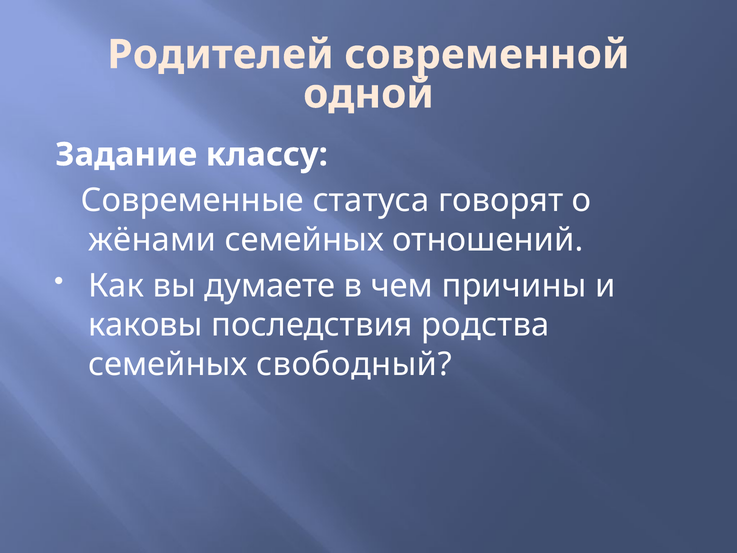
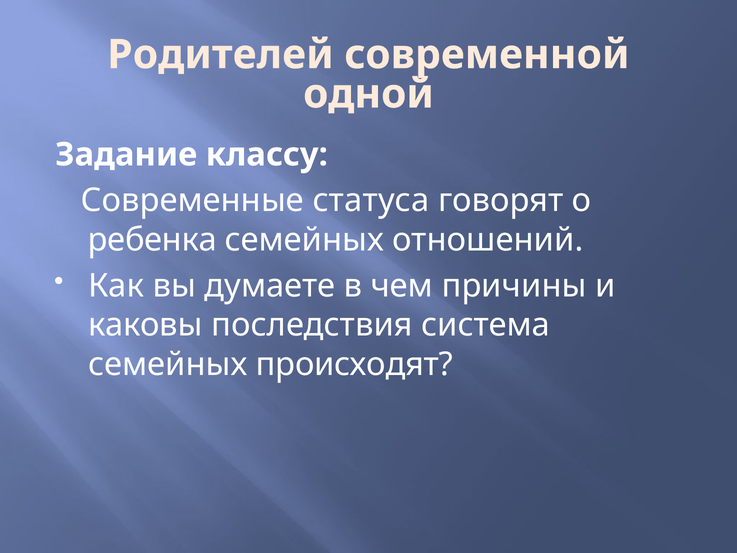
жёнами: жёнами -> ребенка (152, 240)
родства: родства -> система (486, 325)
свободный: свободный -> происходят (354, 364)
